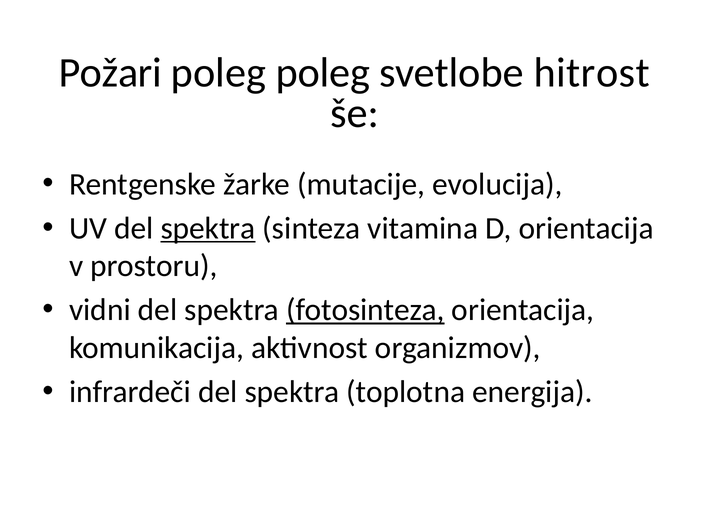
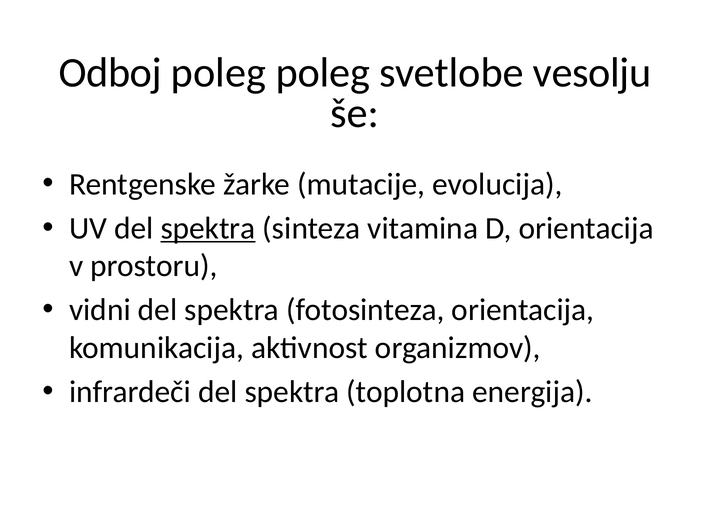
Požari: Požari -> Odboj (110, 73)
hitrost: hitrost -> vesolju (592, 73)
fotosinteza underline: present -> none (365, 310)
